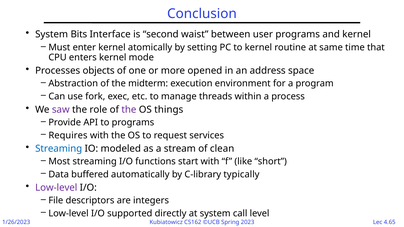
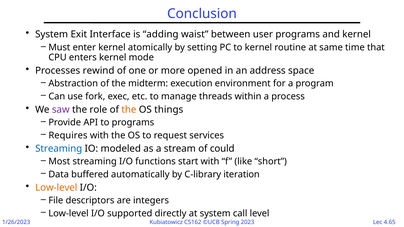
Bits: Bits -> Exit (79, 34)
second: second -> adding (161, 34)
objects: objects -> rewind (99, 71)
the colour: purple -> orange (129, 110)
clean: clean -> could (222, 149)
typically: typically -> iteration (242, 174)
Low-level colour: purple -> orange (56, 188)
